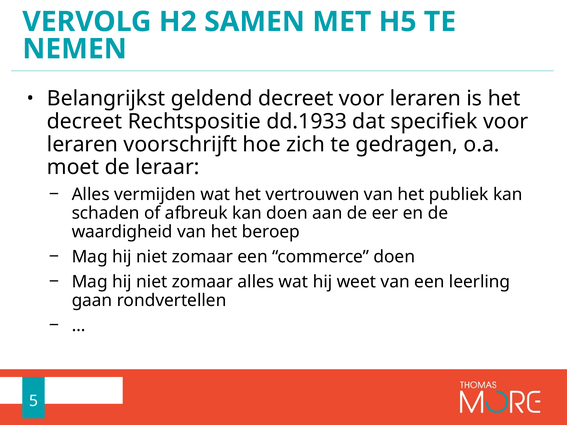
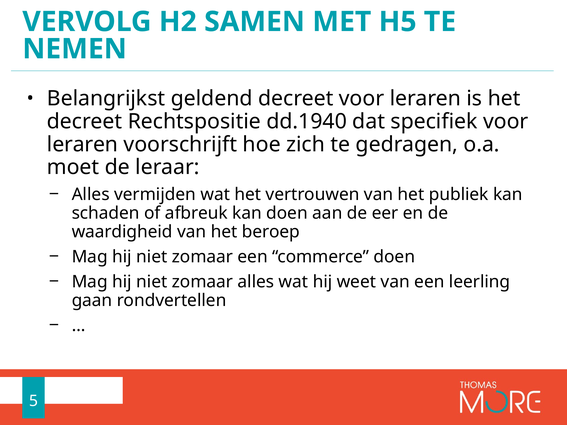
dd.1933: dd.1933 -> dd.1940 (307, 121)
